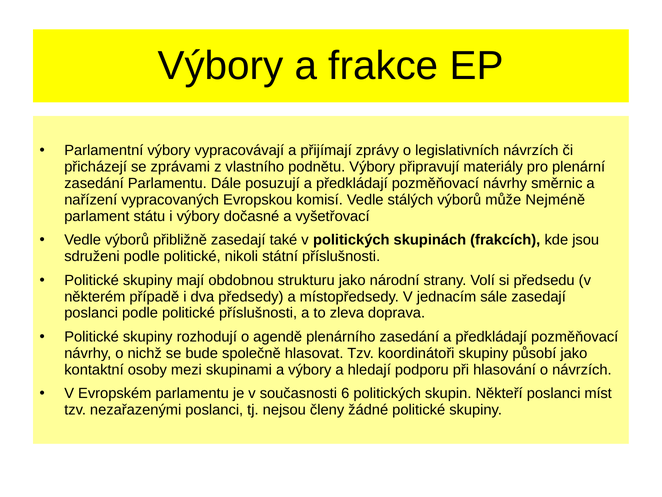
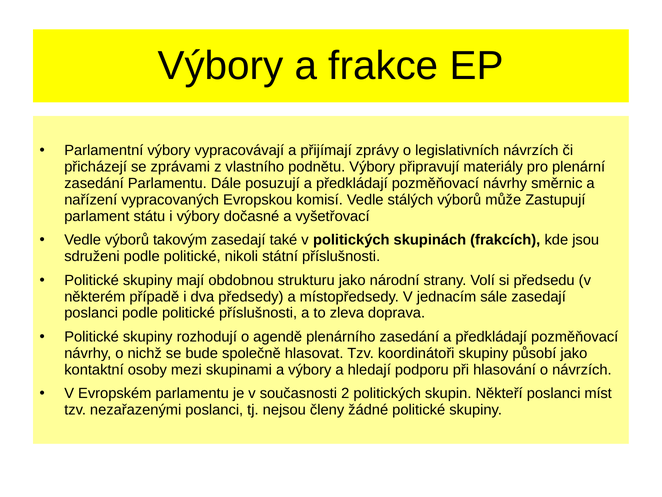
Nejméně: Nejméně -> Zastupují (555, 200)
přibližně: přibližně -> takovým (180, 240)
6: 6 -> 2 (345, 393)
